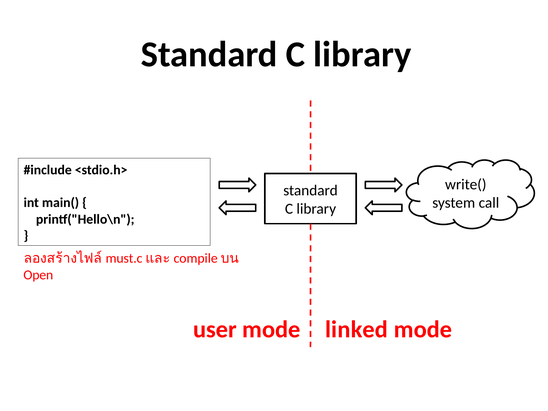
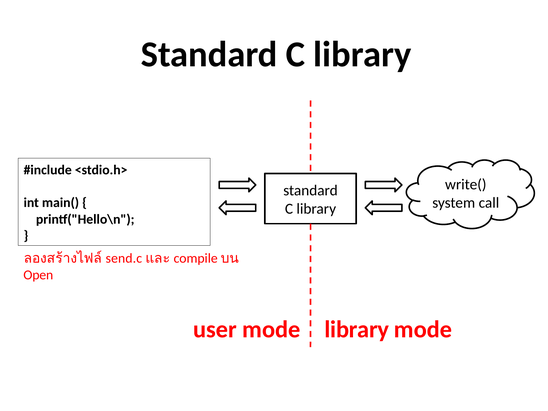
must.c: must.c -> send.c (124, 258)
mode linked: linked -> library (357, 330)
